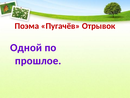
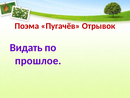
Одной: Одной -> Видать (26, 47)
